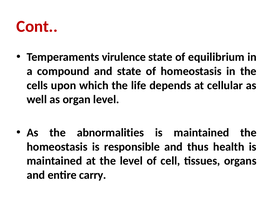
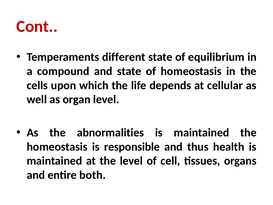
virulence: virulence -> different (124, 57)
carry: carry -> both (93, 175)
